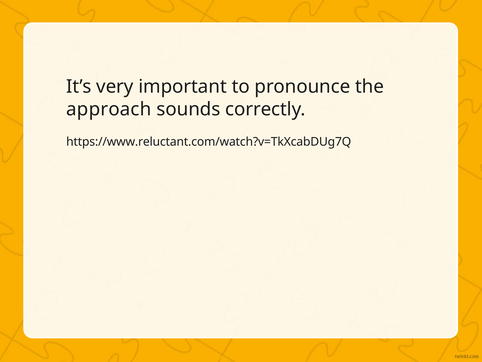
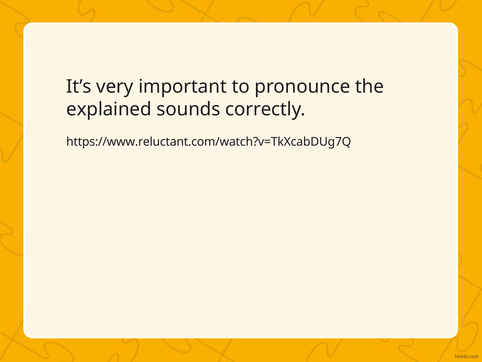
approach: approach -> explained (109, 109)
